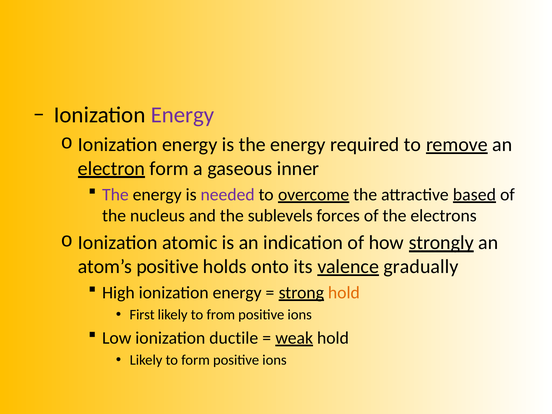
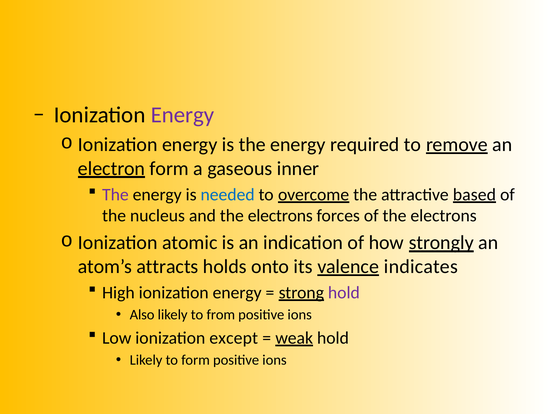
needed colour: purple -> blue (228, 195)
and the sublevels: sublevels -> electrons (280, 216)
atom’s positive: positive -> attracts (167, 267)
gradually: gradually -> indicates (421, 267)
hold colour: orange -> purple (344, 293)
First: First -> Also (142, 315)
ductile: ductile -> except (234, 338)
